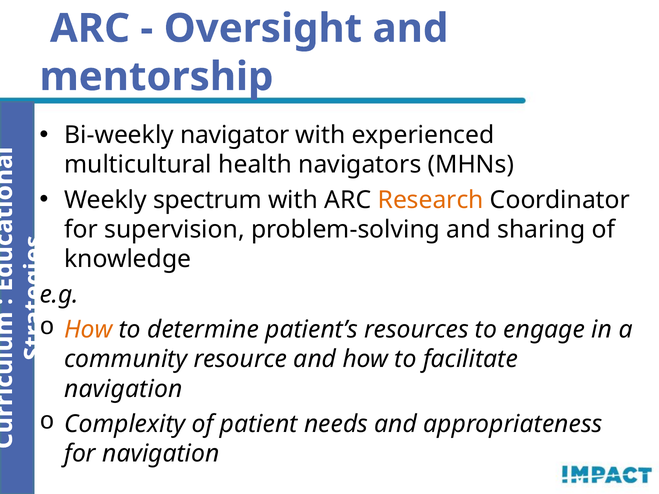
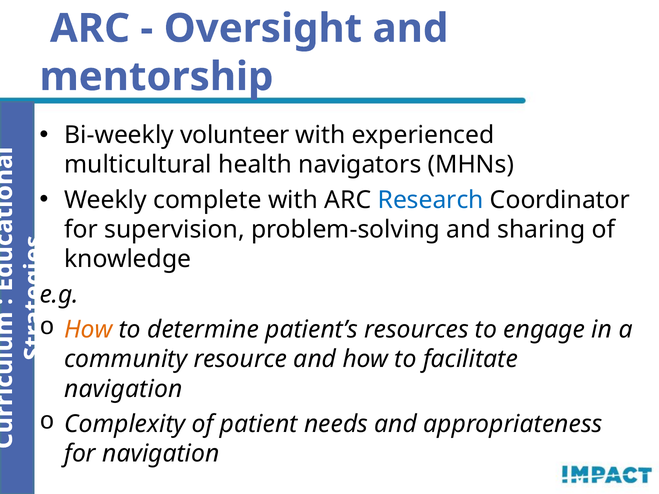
navigator: navigator -> volunteer (235, 135)
spectrum: spectrum -> complete (207, 200)
Research colour: orange -> blue (431, 200)
